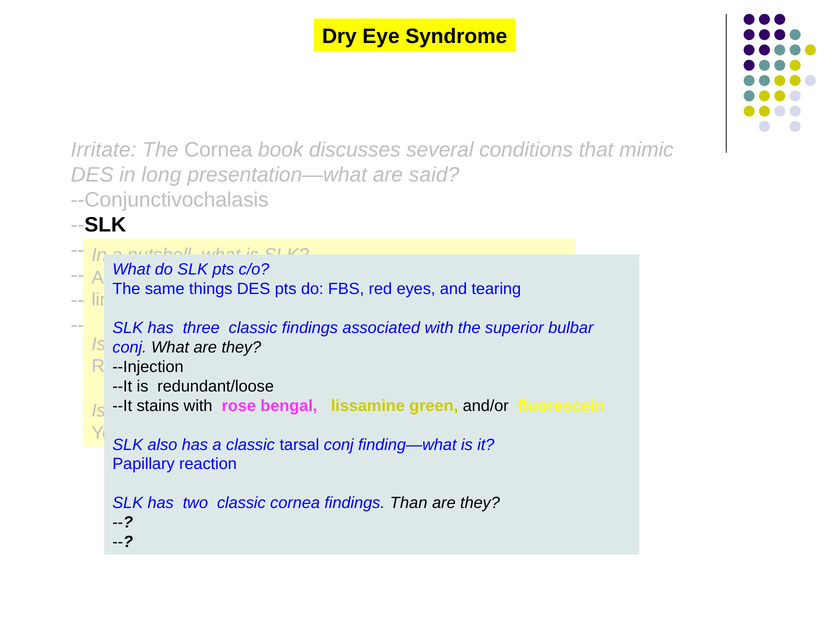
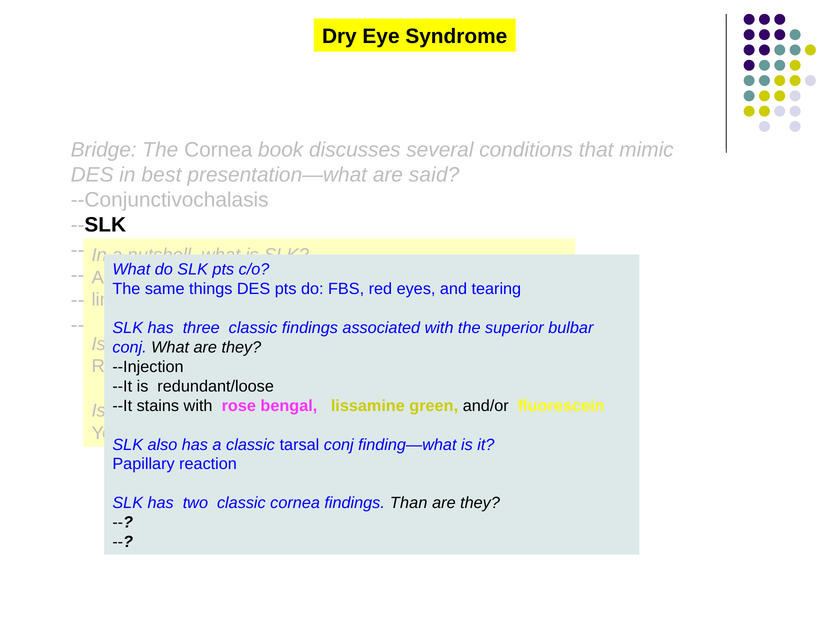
Irritate: Irritate -> Bridge (104, 150)
long: long -> best (161, 175)
